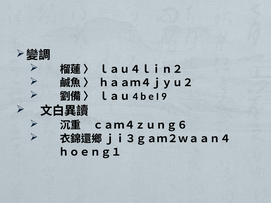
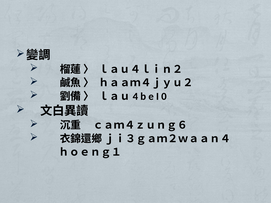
9: 9 -> 0 (164, 97)
